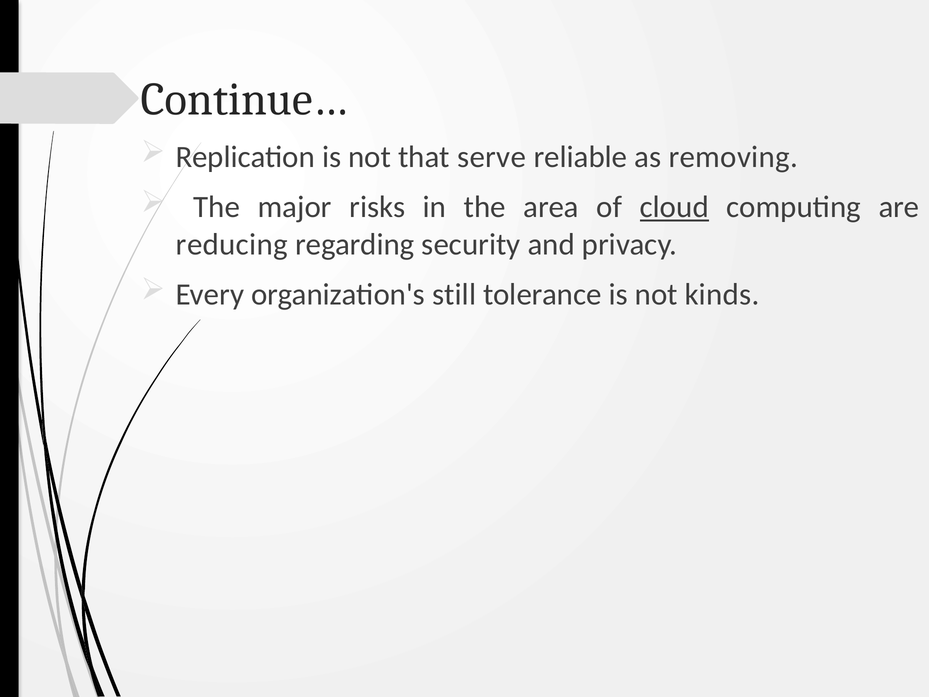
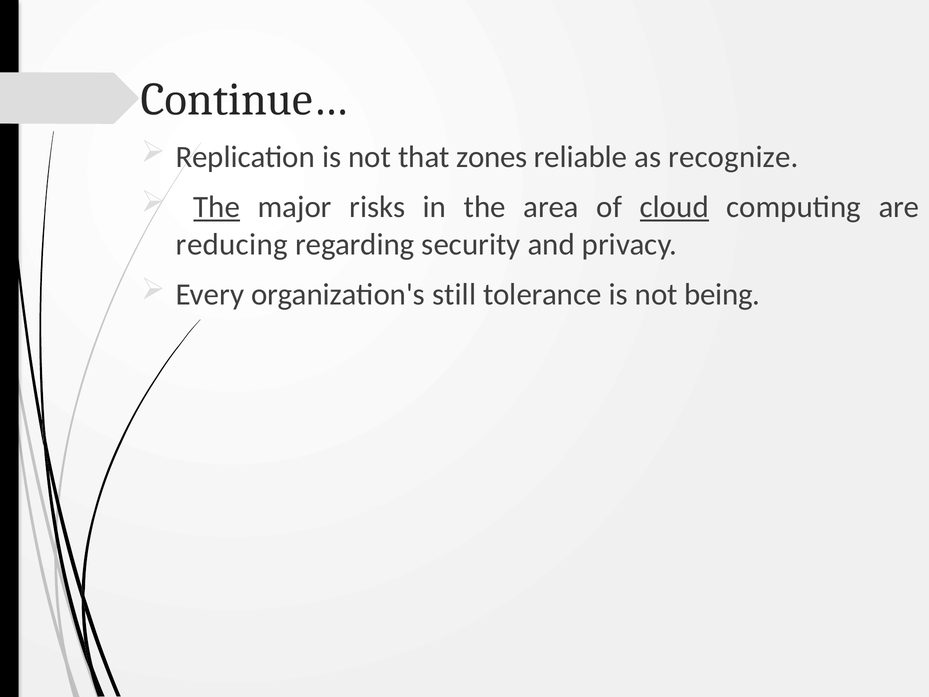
serve: serve -> zones (492, 157)
removing: removing -> recognize (733, 157)
The underline: none -> present (217, 207)
kinds: kinds -> being (722, 294)
